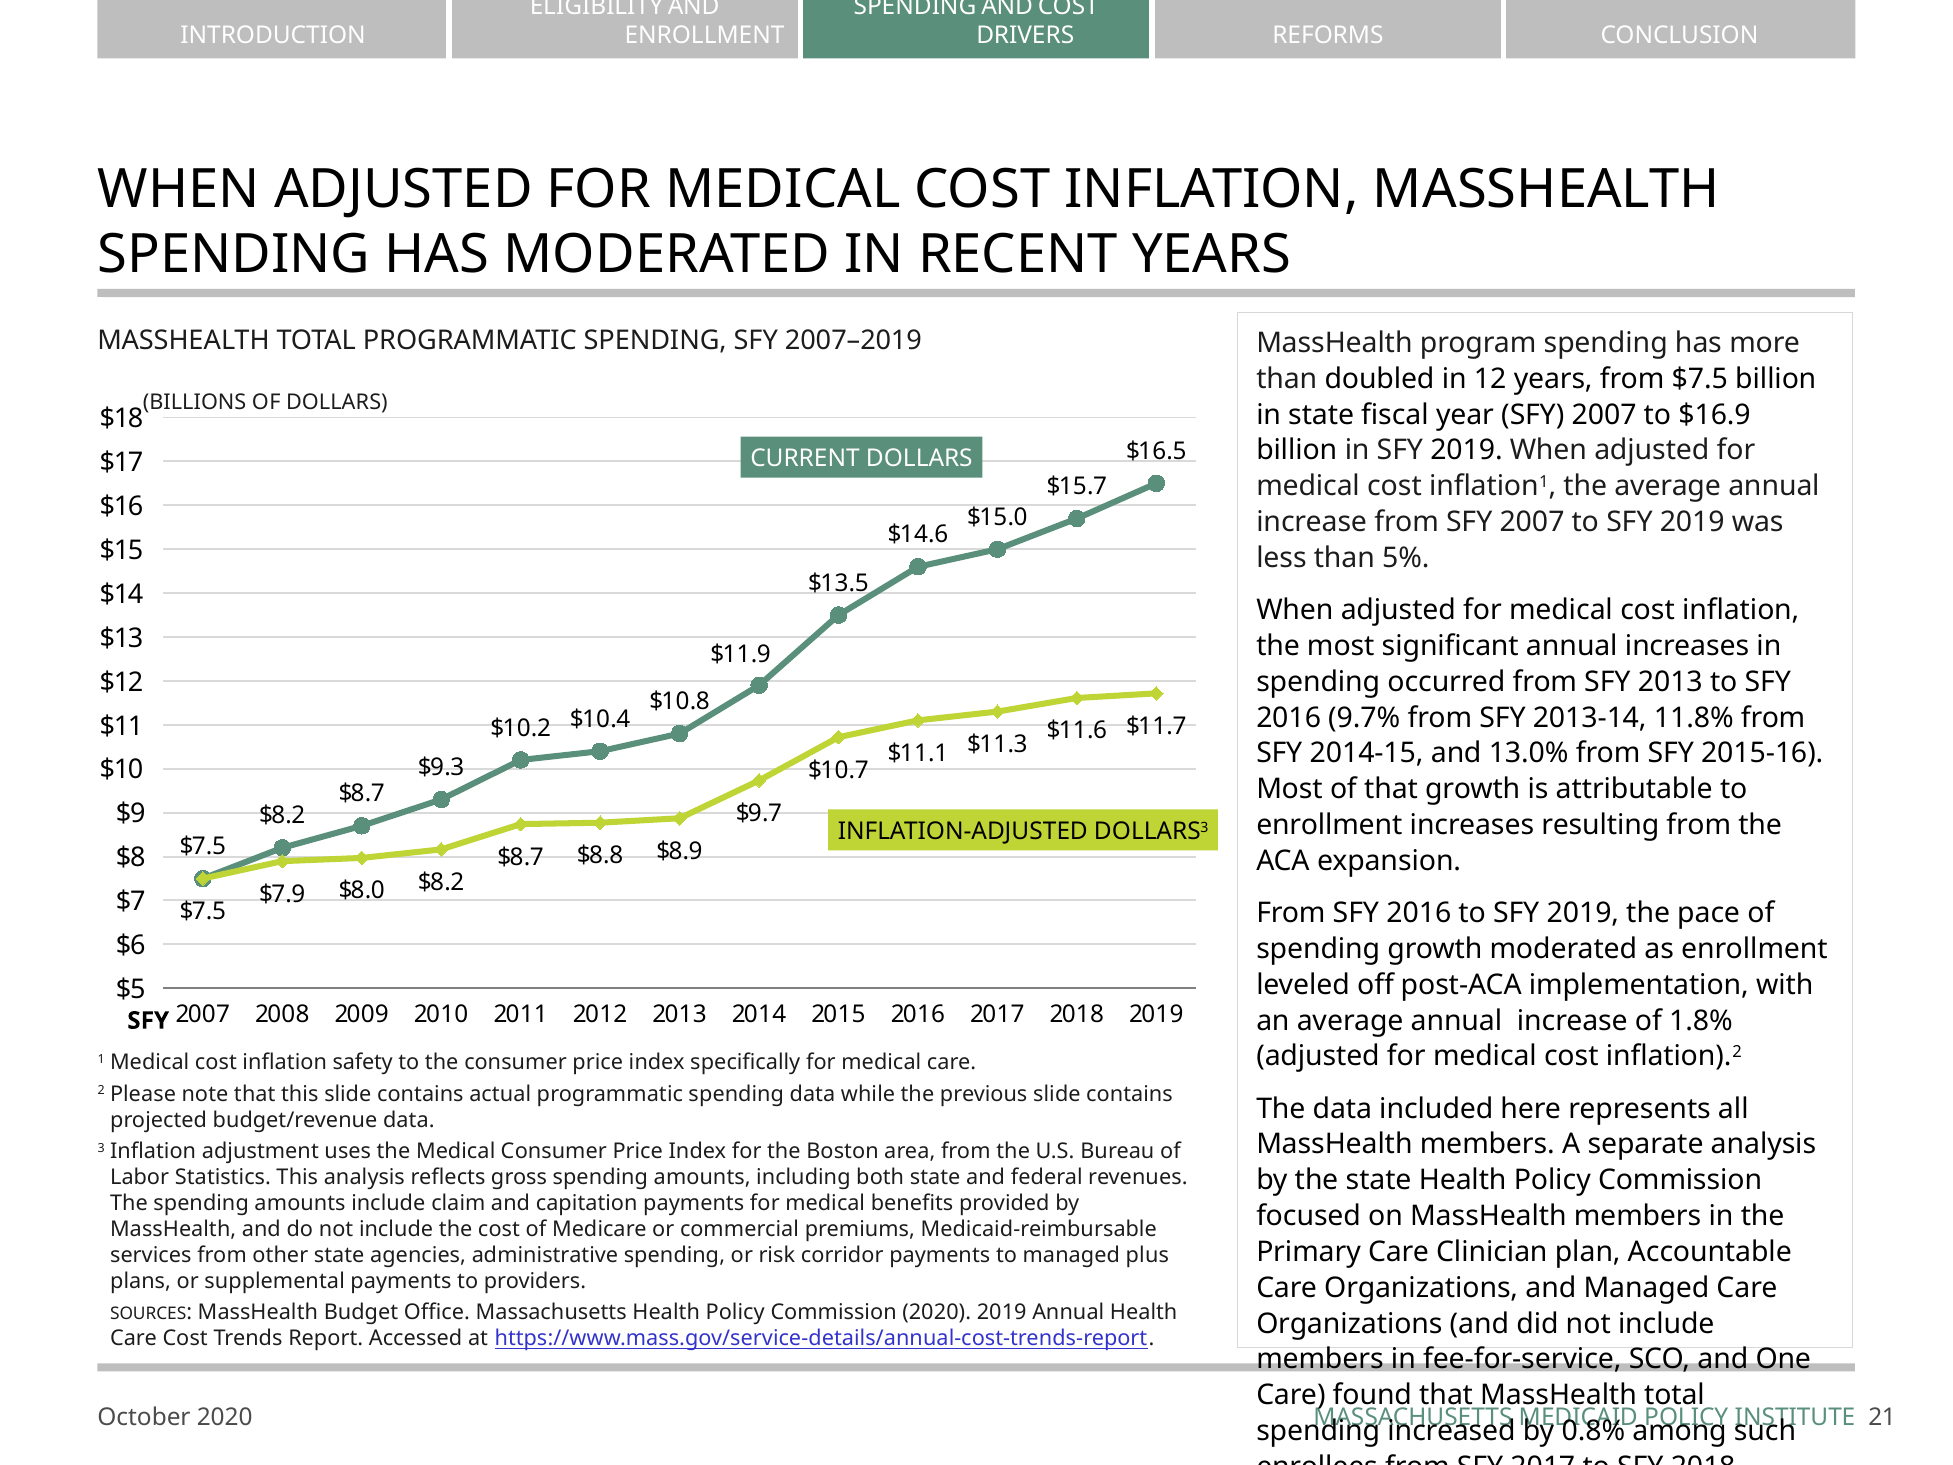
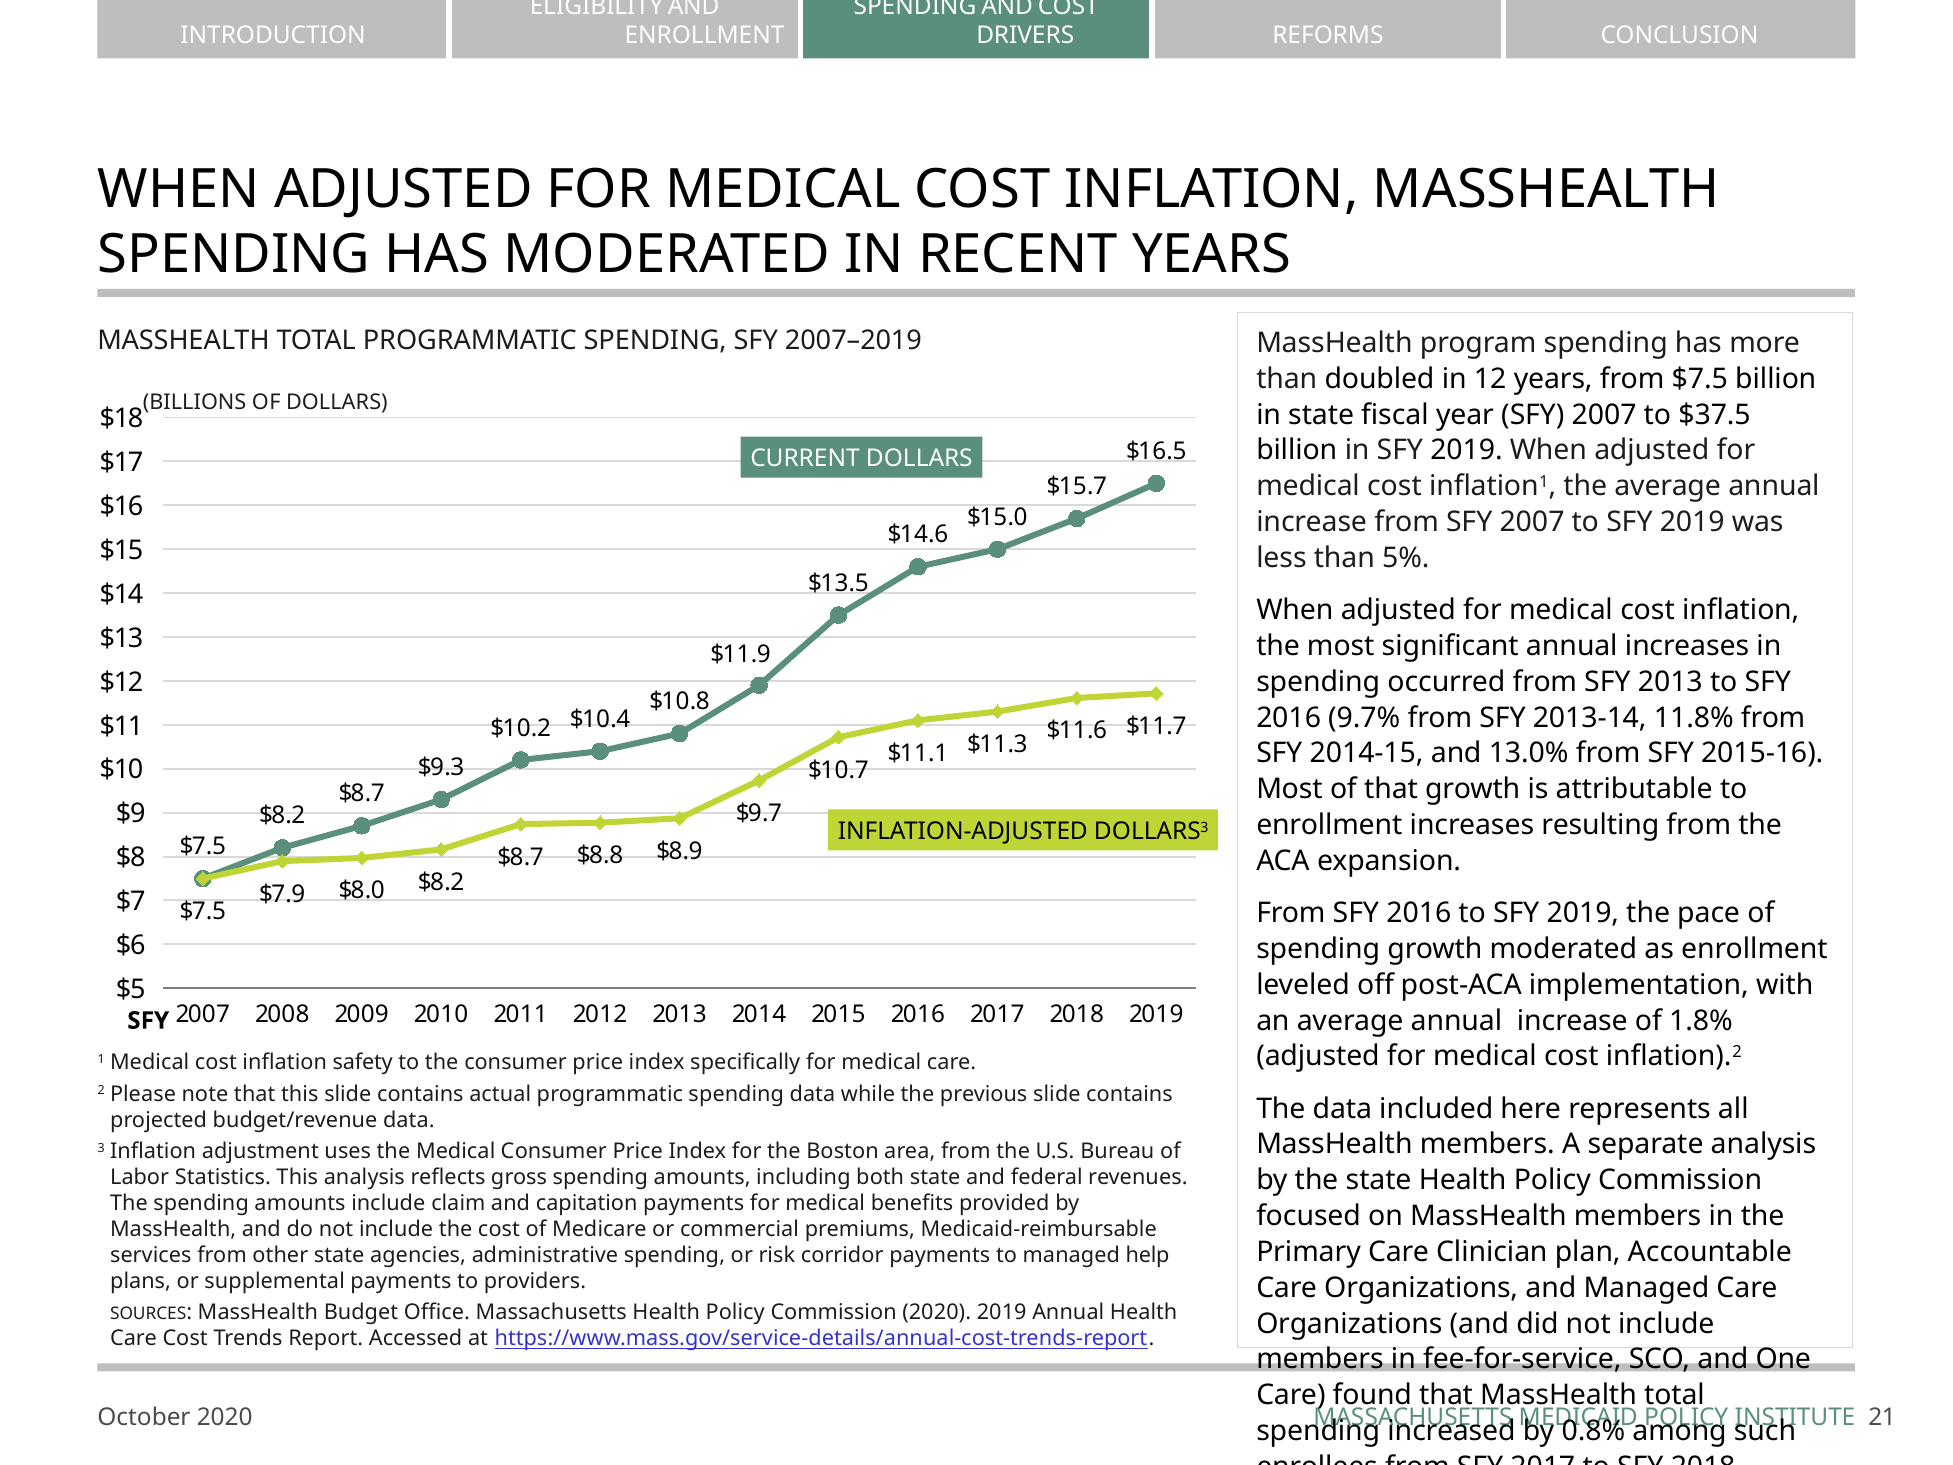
$16.9: $16.9 -> $37.5 (1715, 415)
plus: plus -> help (1148, 1255)
